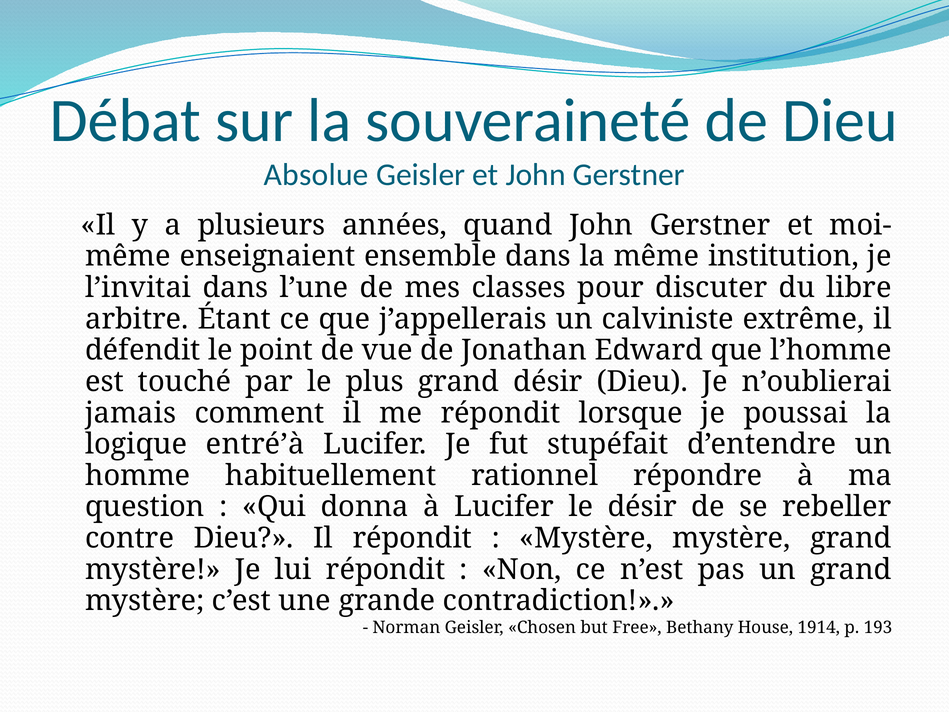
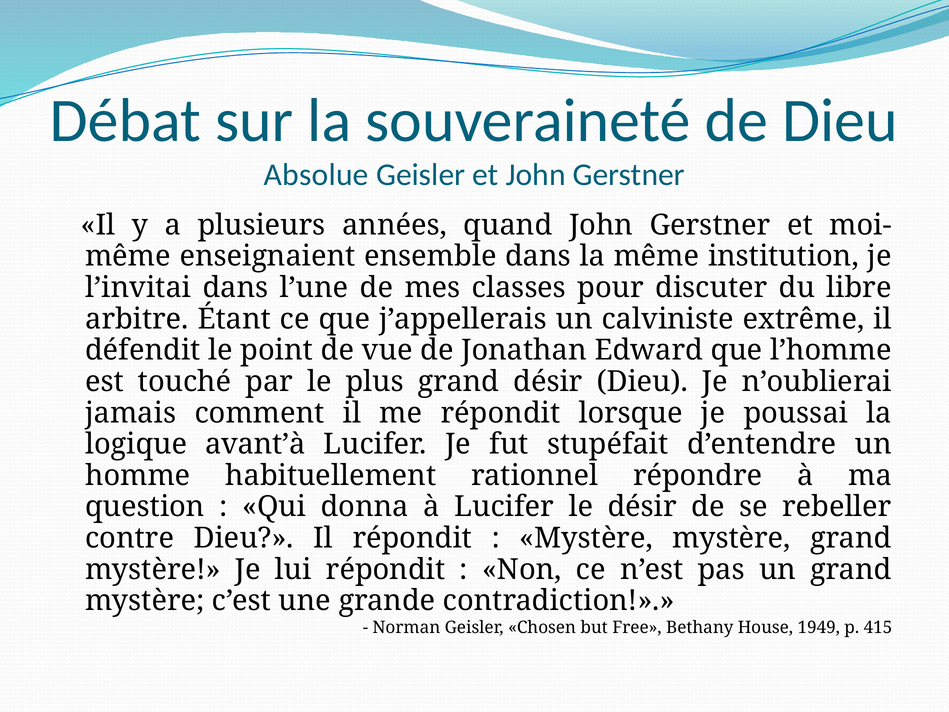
entré’à: entré’à -> avant’à (255, 444)
1914: 1914 -> 1949 (819, 628)
193: 193 -> 415 (878, 628)
